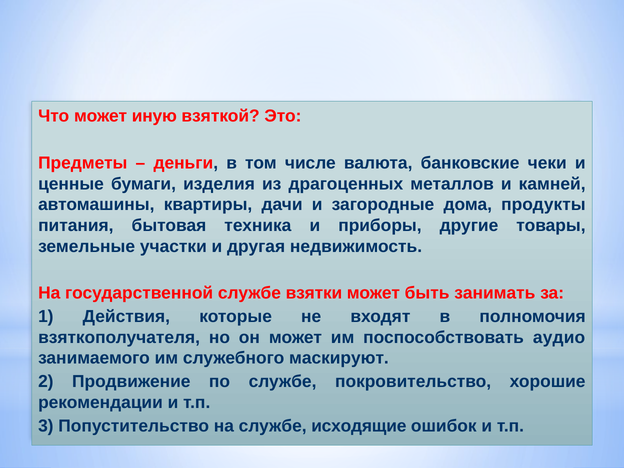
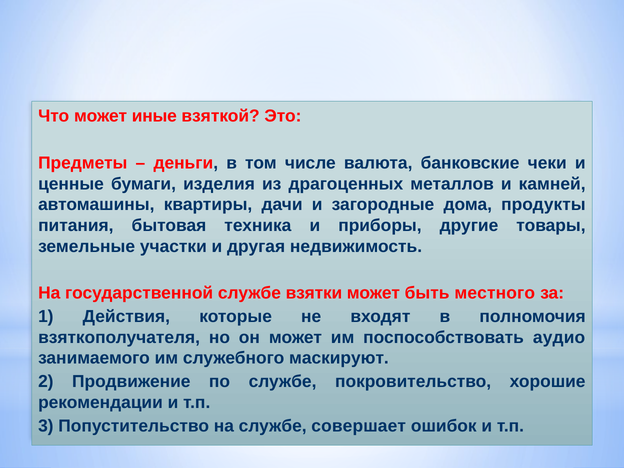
иную: иную -> иные (154, 116)
занимать: занимать -> местного (495, 293)
исходящие: исходящие -> совершает (359, 426)
